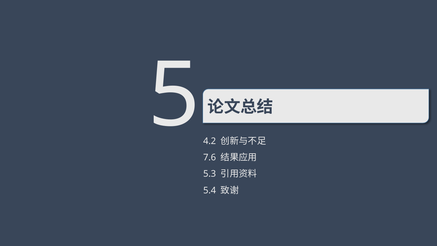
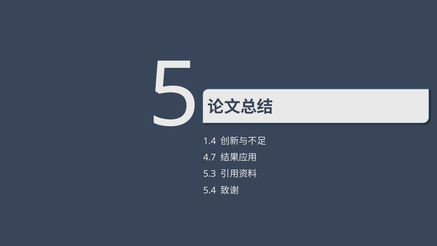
4.2: 4.2 -> 1.4 (210, 141)
7.6: 7.6 -> 4.7 (210, 157)
